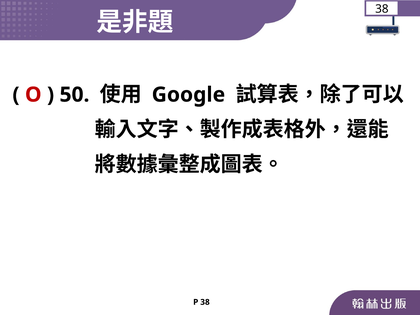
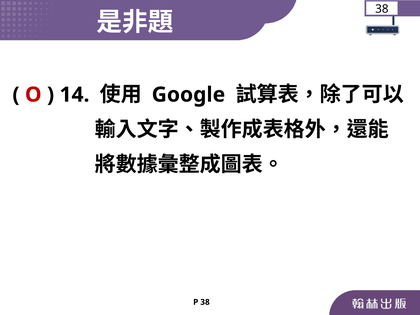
50: 50 -> 14 (74, 95)
